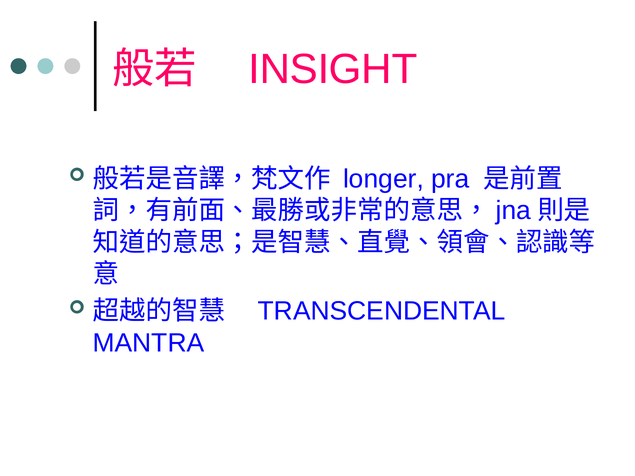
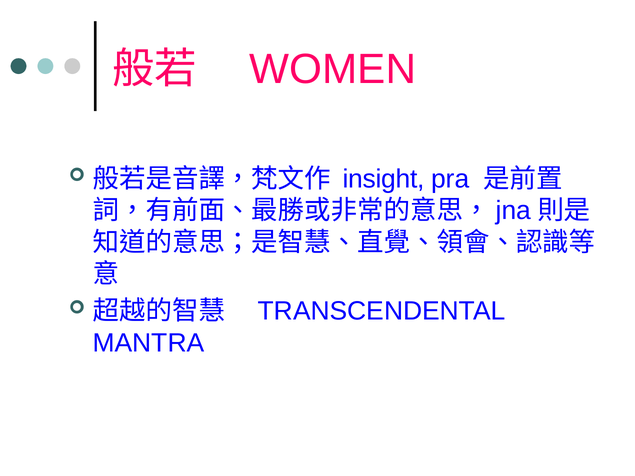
INSIGHT: INSIGHT -> WOMEN (333, 69)
longer: longer -> insight (384, 179)
